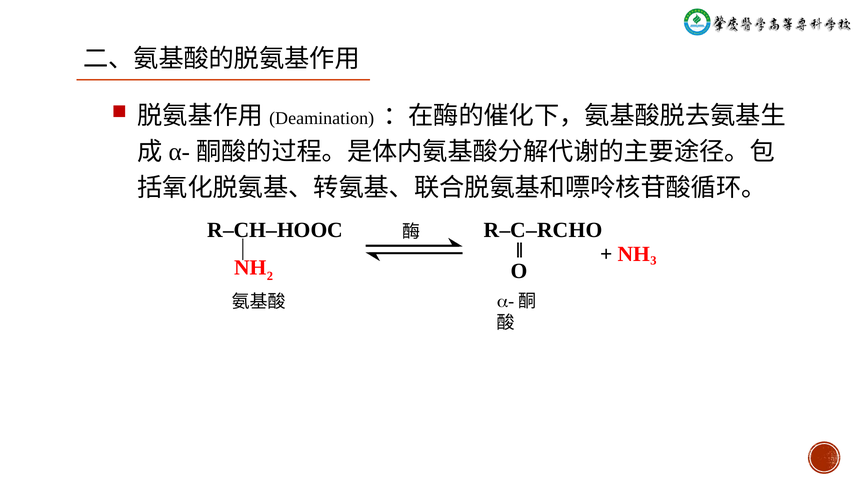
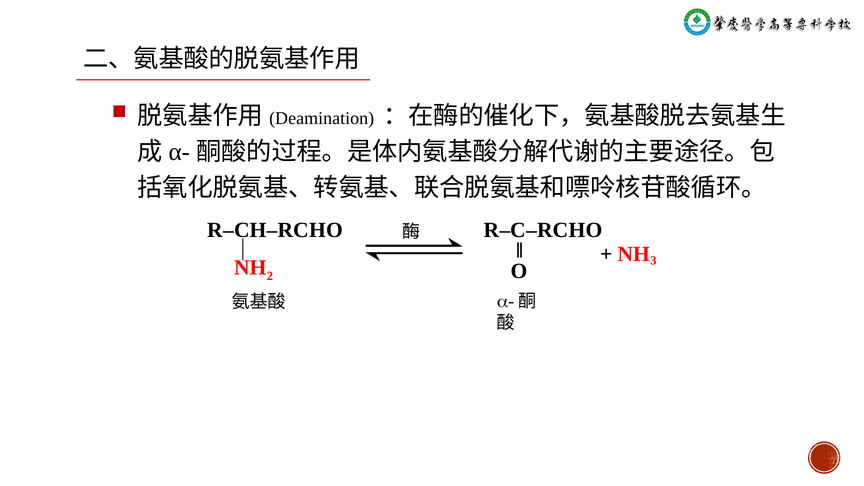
R‒CH‒HOOC: R‒CH‒HOOC -> R‒CH‒RCHO (275, 230)
